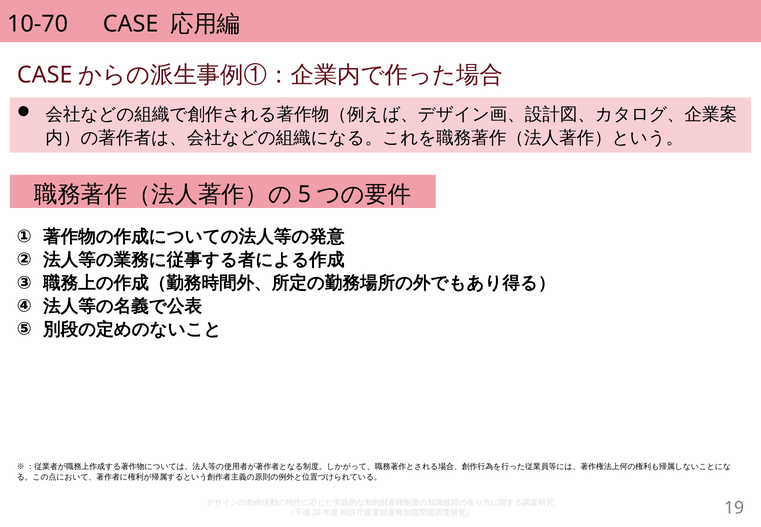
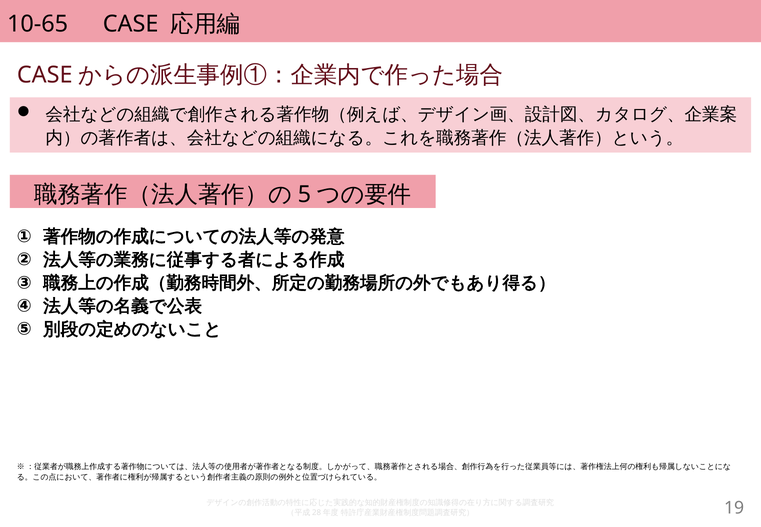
10-70: 10-70 -> 10-65 (38, 24)
